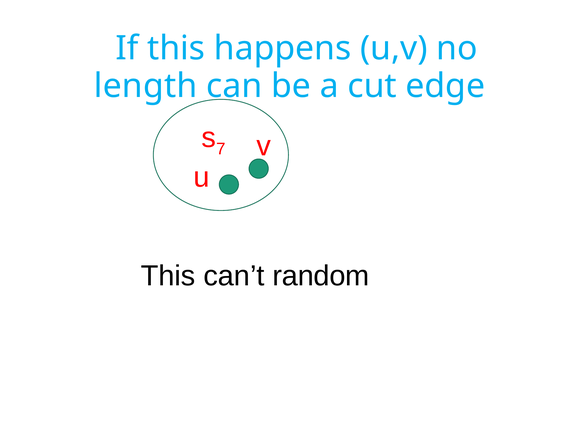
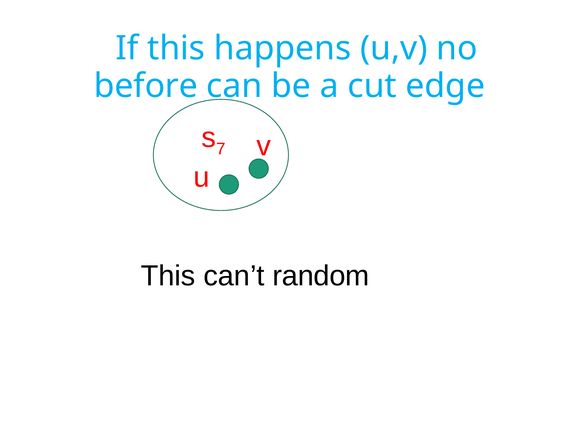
length: length -> before (146, 86)
